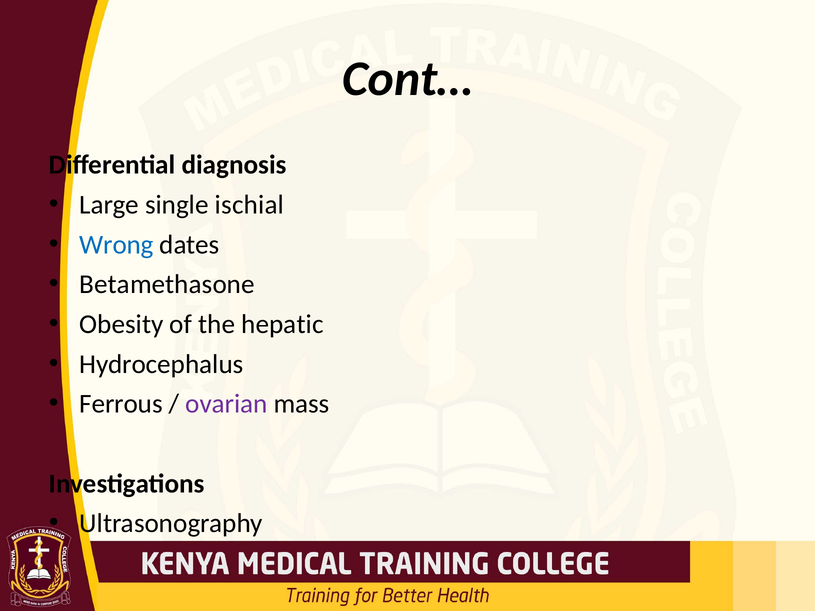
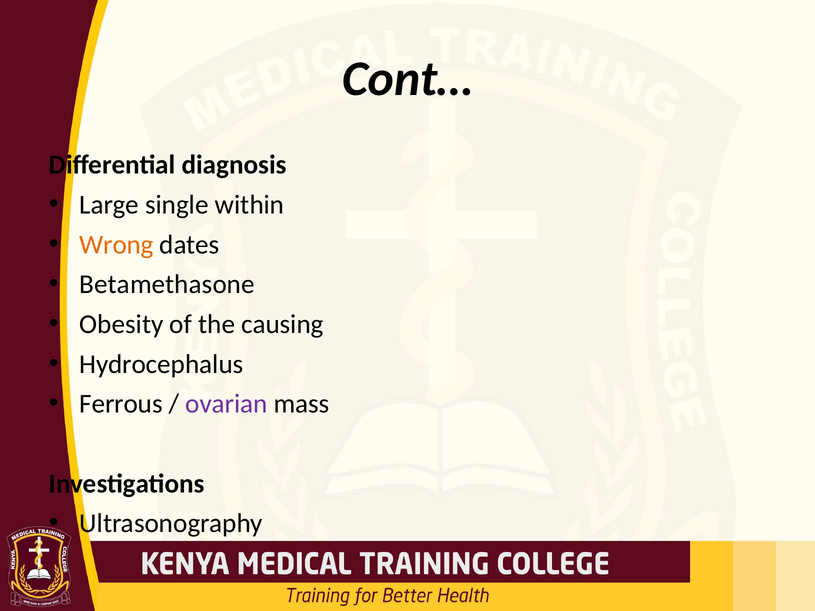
ischial: ischial -> within (250, 205)
Wrong colour: blue -> orange (116, 245)
hepatic: hepatic -> causing (282, 324)
